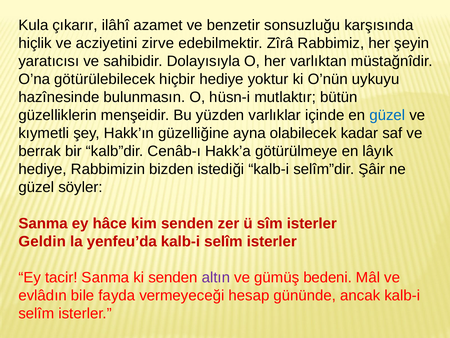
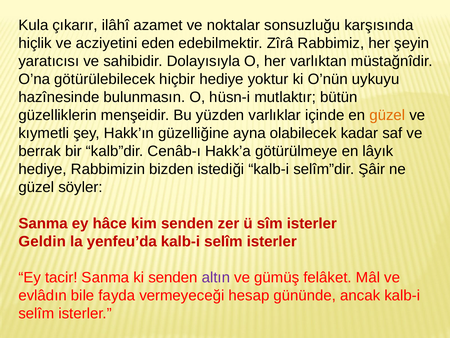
benzetir: benzetir -> noktalar (233, 25)
zirve: zirve -> eden (158, 43)
güzel colour: blue -> orange (387, 115)
bedeni: bedeni -> felâket (328, 277)
